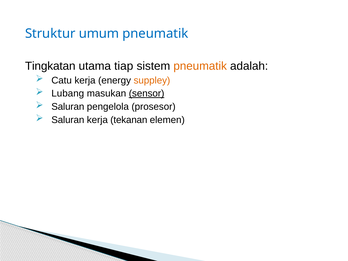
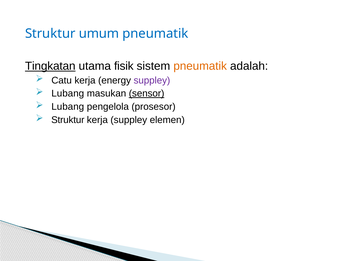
Tingkatan underline: none -> present (50, 66)
tiap: tiap -> fisik (124, 66)
suppley colour: orange -> purple (152, 80)
Saluran: Saluran -> Lubang (68, 107)
Saluran: Saluran -> Struktur (68, 120)
kerja tekanan: tekanan -> suppley (129, 120)
